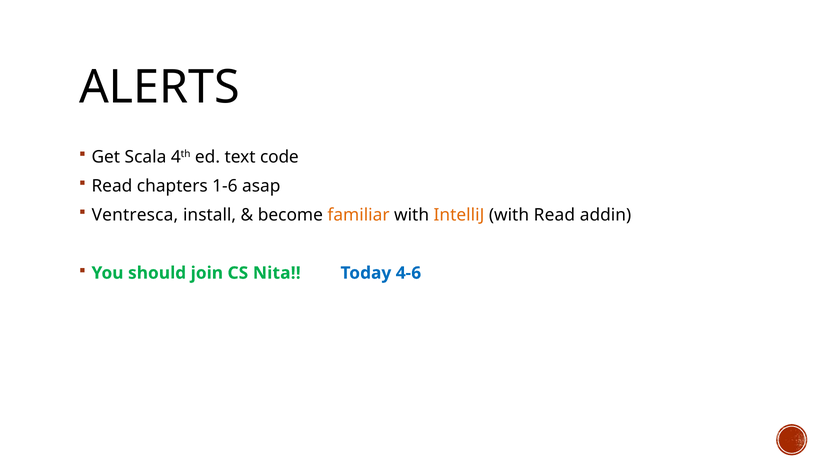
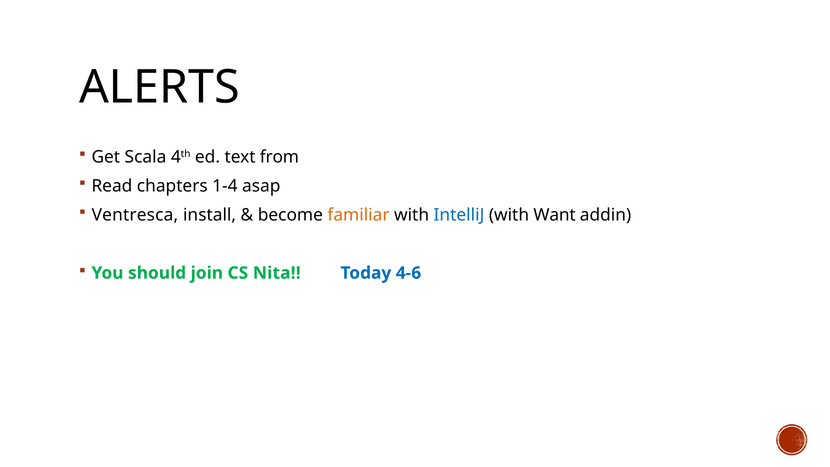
code: code -> from (279, 157)
1-6: 1-6 -> 1-4 (225, 186)
IntelliJ colour: orange -> blue (459, 215)
with Read: Read -> Want (555, 215)
